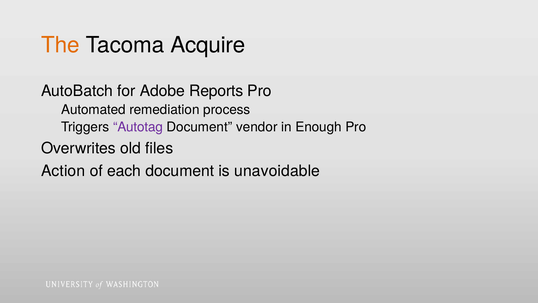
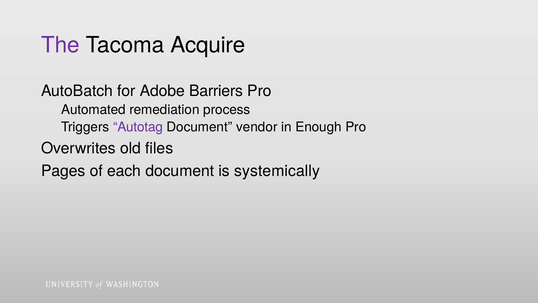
The colour: orange -> purple (60, 45)
Reports: Reports -> Barriers (216, 91)
Action: Action -> Pages (63, 171)
unavoidable: unavoidable -> systemically (277, 171)
